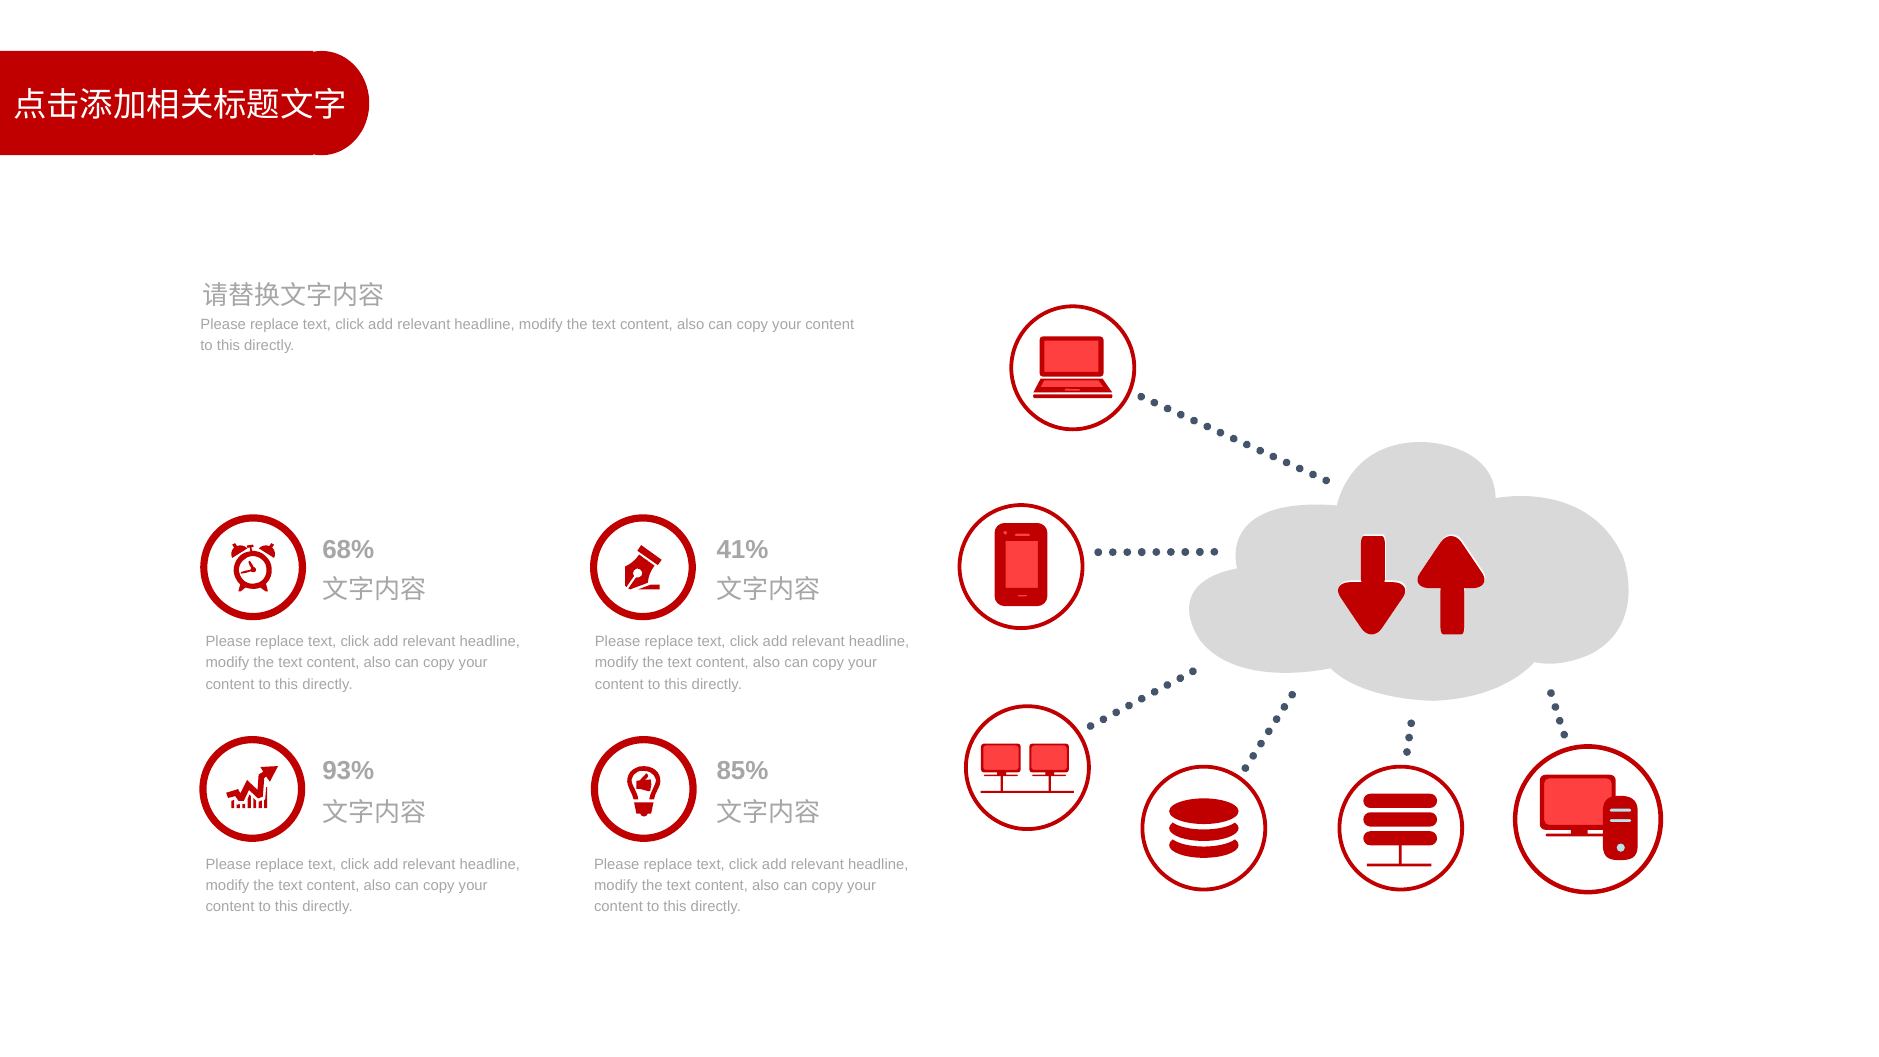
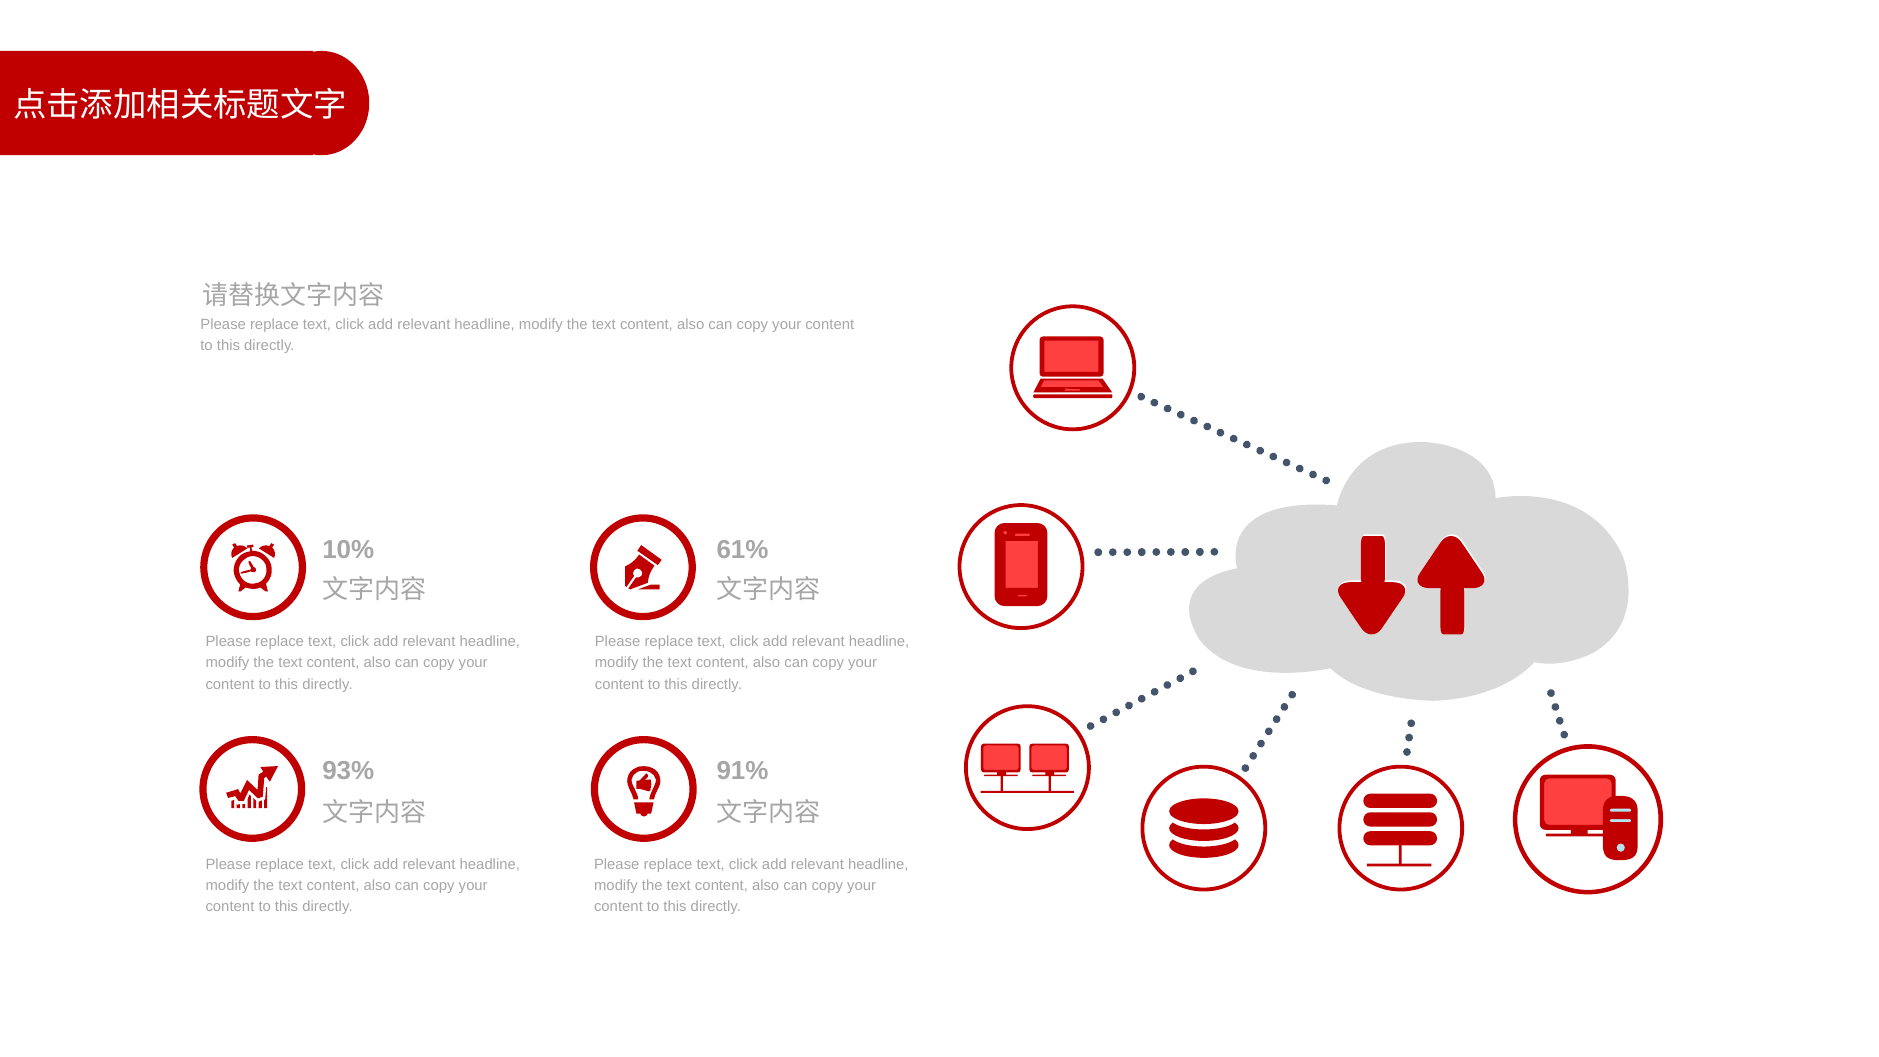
68%: 68% -> 10% (348, 550)
41%: 41% -> 61% (743, 550)
85%: 85% -> 91% (743, 771)
